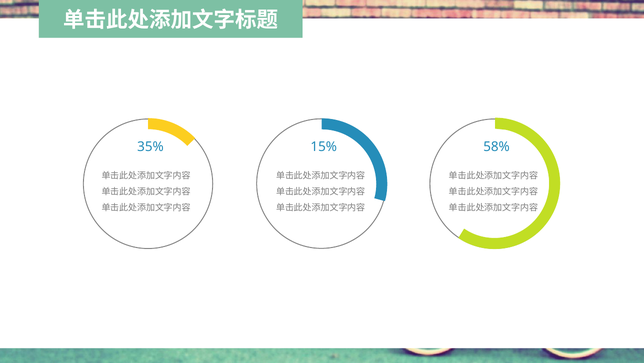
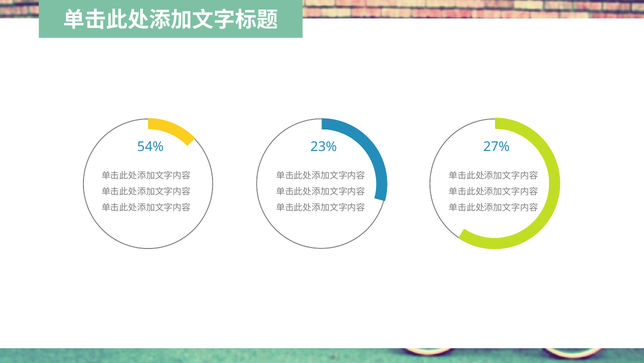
35%: 35% -> 54% (150, 147)
15%: 15% -> 23% (324, 147)
58%: 58% -> 27% (497, 147)
